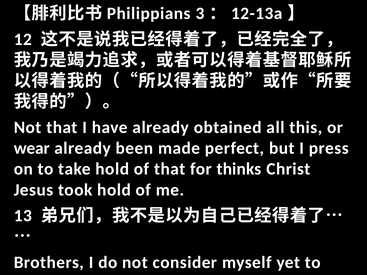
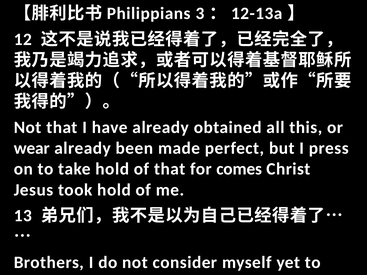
thinks: thinks -> comes (239, 169)
